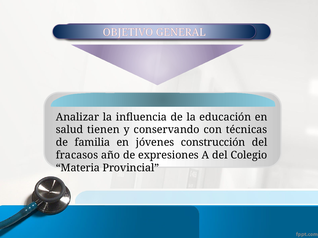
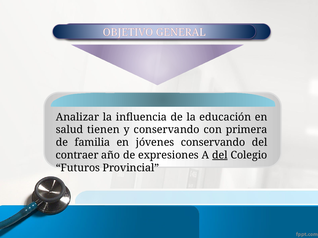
técnicas: técnicas -> primera (247, 130)
jóvenes construcción: construcción -> conservando (213, 143)
fracasos: fracasos -> contraer (77, 155)
del underline: none -> present (220, 155)
Materia: Materia -> Futuros (78, 168)
